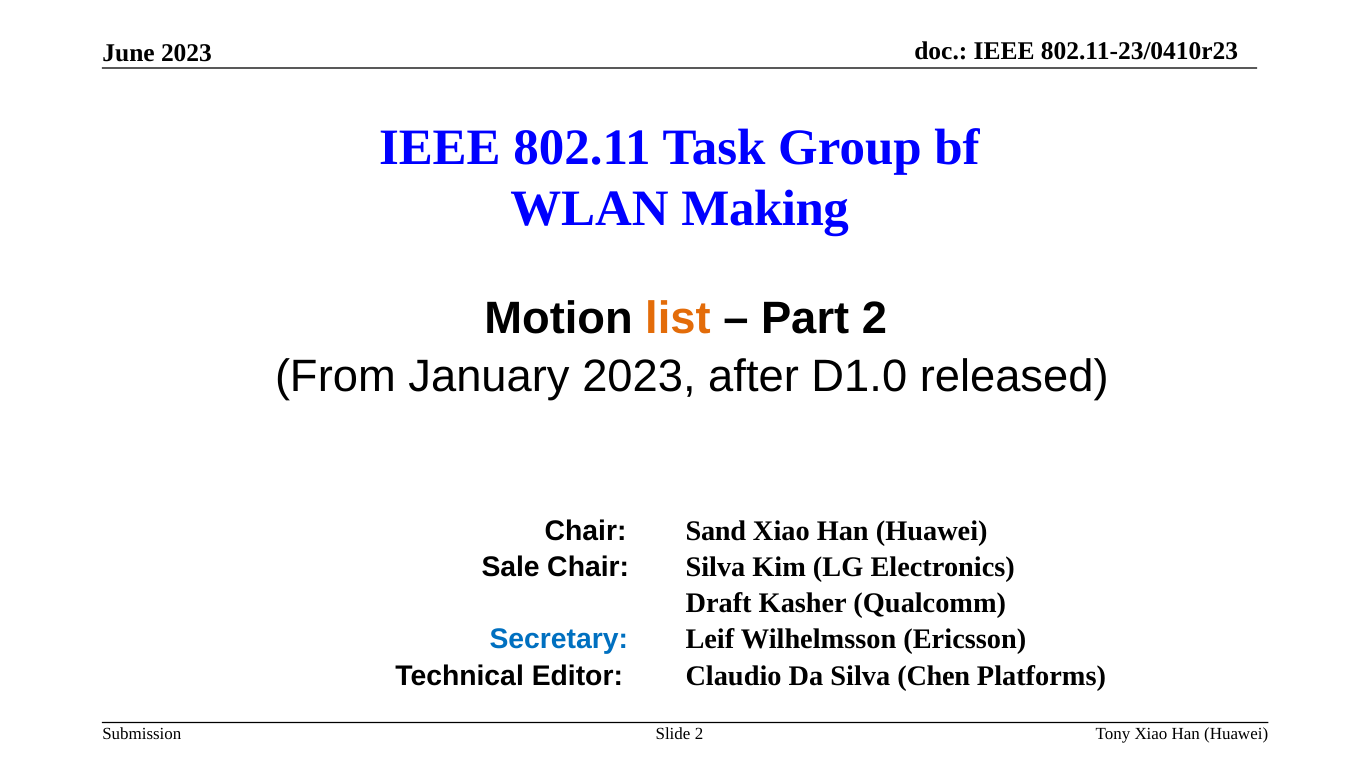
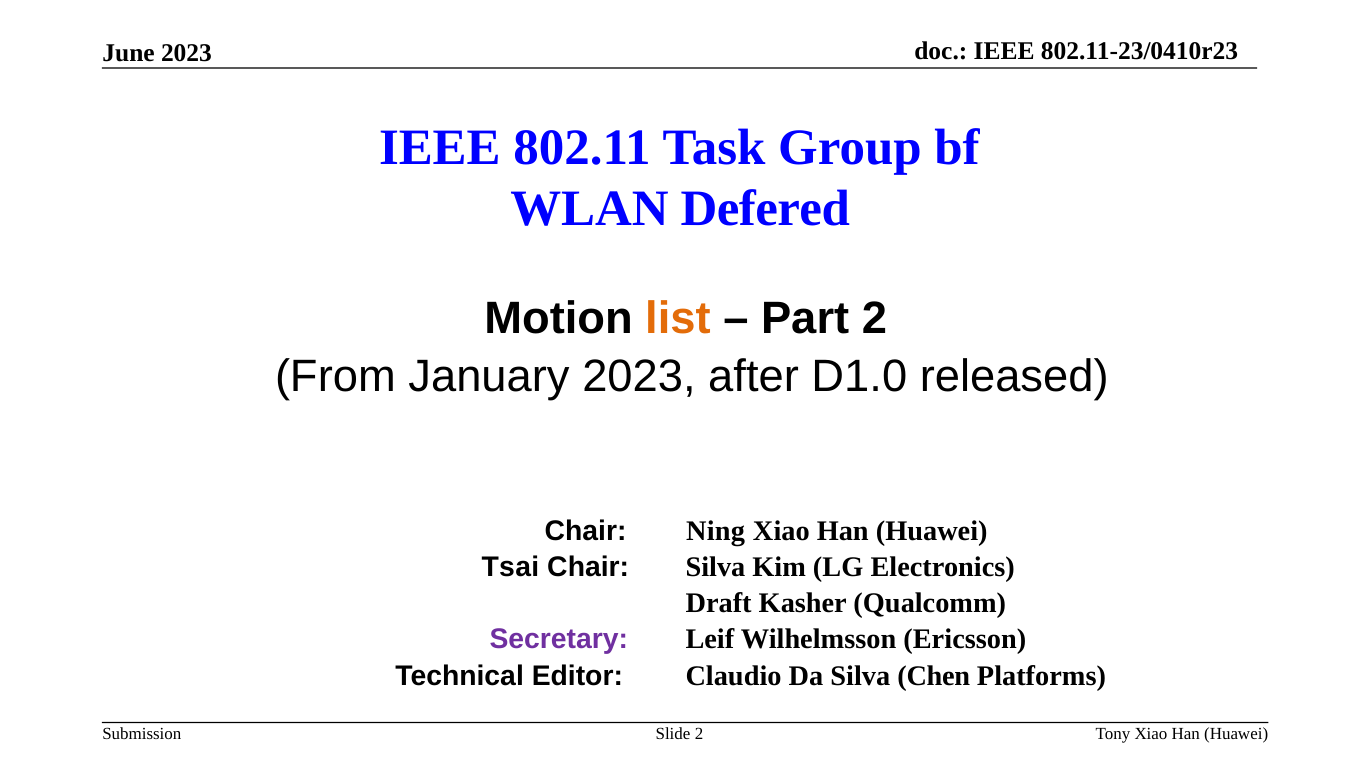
Making: Making -> Defered (765, 208)
Sand: Sand -> Ning (716, 530)
Sale: Sale -> Tsai (510, 567)
Secretary colour: blue -> purple (559, 639)
